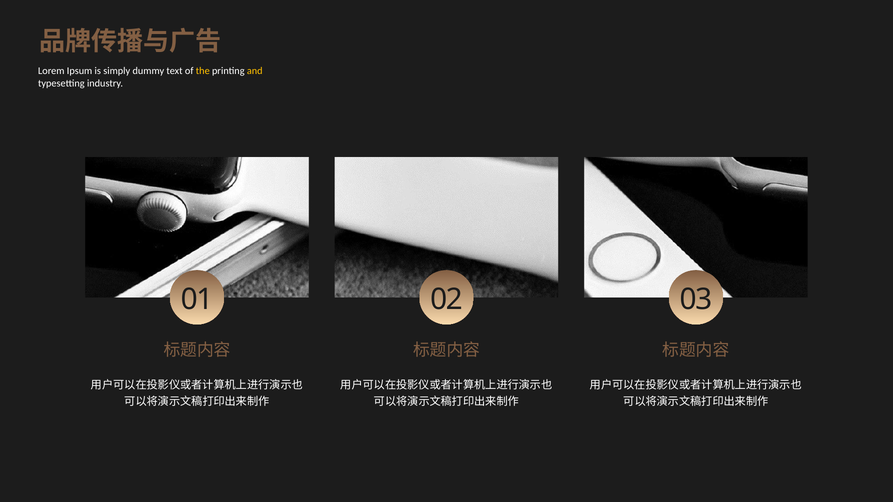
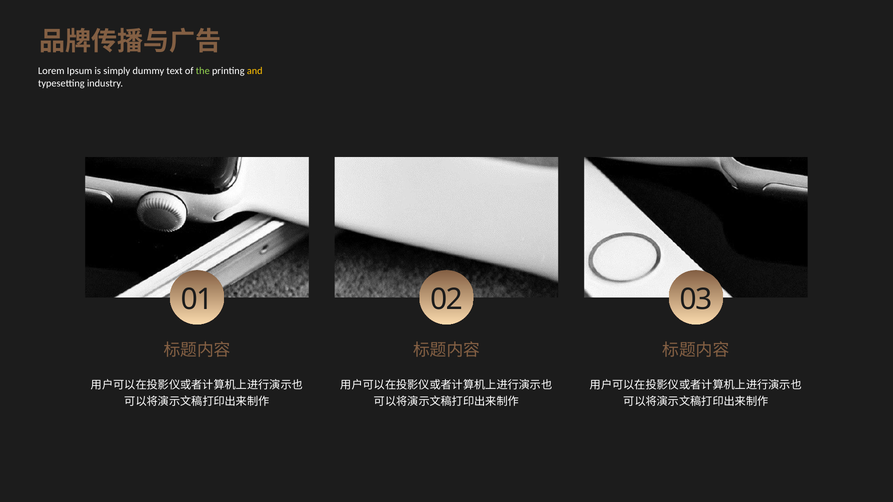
the colour: yellow -> light green (203, 71)
